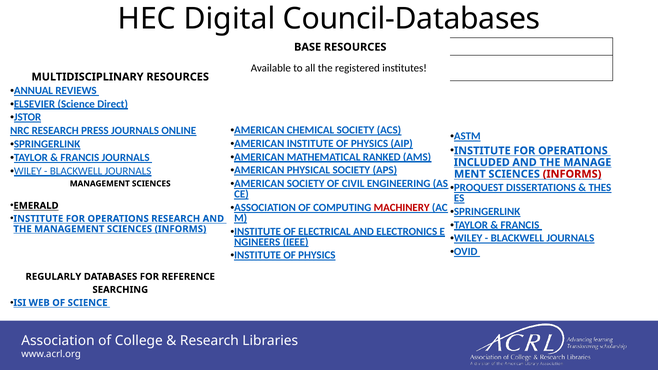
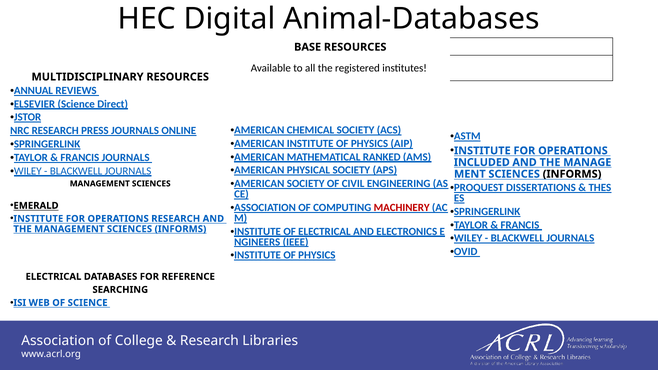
Council-Databases: Council-Databases -> Animal-Databases (411, 19)
INFORMS colour: red -> black (572, 174)
REGULARLY: REGULARLY -> ELECTRICAL (53, 277)
